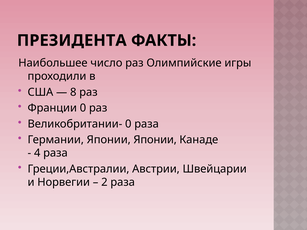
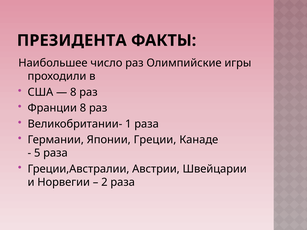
Франции 0: 0 -> 8 (83, 108)
Великобритании- 0: 0 -> 1 (128, 124)
Японии Японии: Японии -> Греции (155, 140)
4: 4 -> 5 (37, 153)
